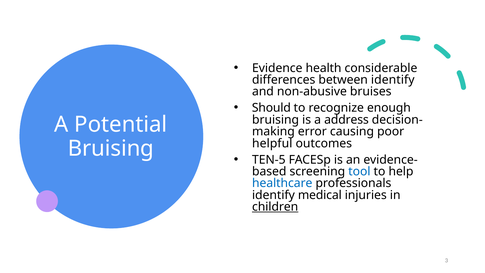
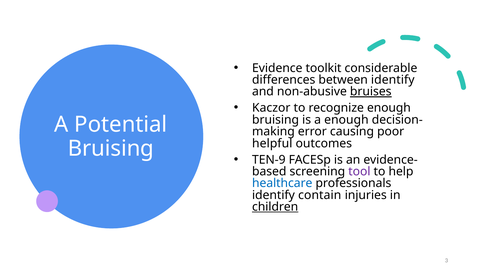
health: health -> toolkit (324, 68)
bruises underline: none -> present (371, 92)
Should: Should -> Kaczor (271, 108)
a address: address -> enough (346, 120)
TEN-5: TEN-5 -> TEN-9 (269, 160)
tool colour: blue -> purple (359, 171)
medical: medical -> contain (320, 195)
